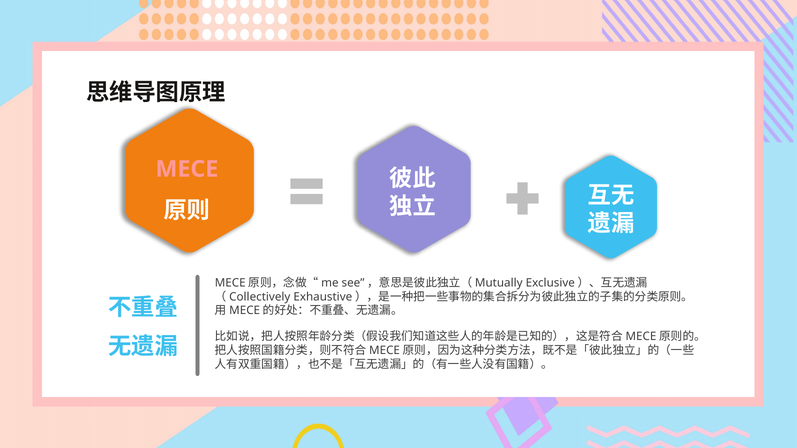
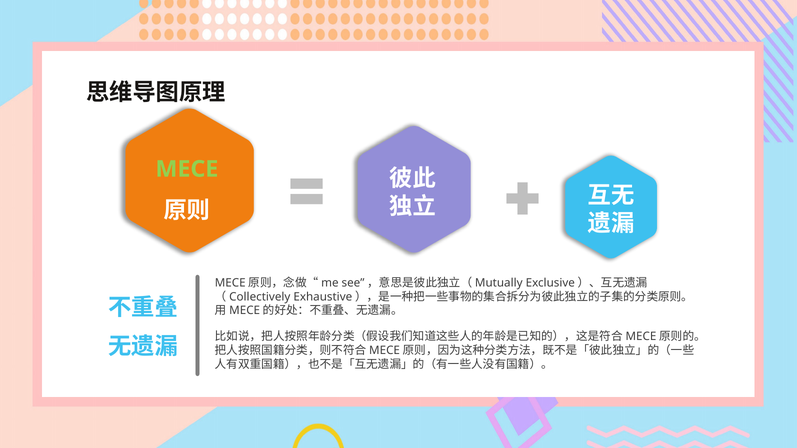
MECE colour: pink -> light green (187, 169)
